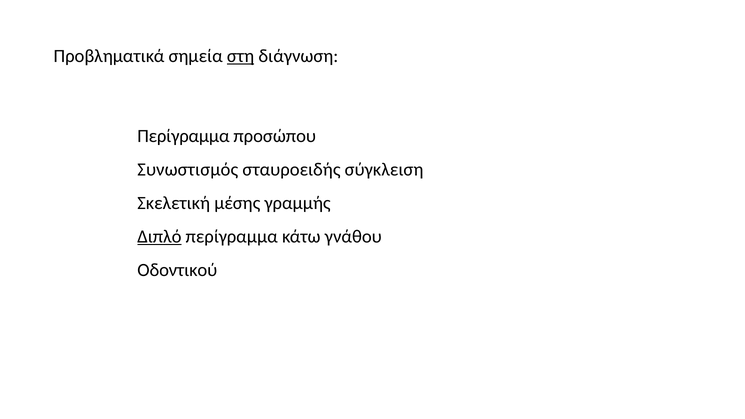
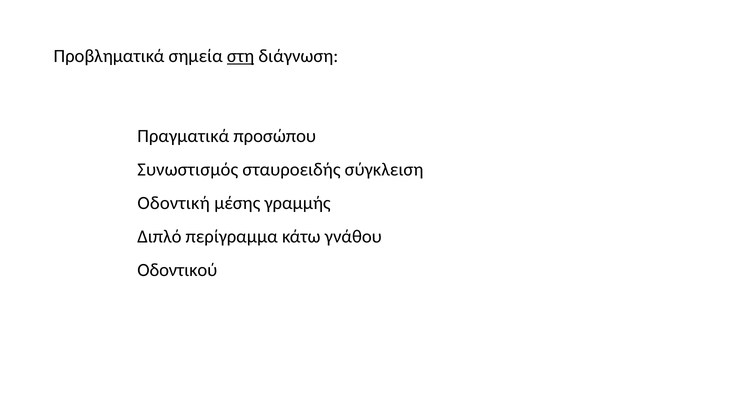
Περίγραμμα: Περίγραμμα -> Πραγματικά (183, 136)
Σκελετική: Σκελετική -> Οδοντική (174, 203)
Διπλό underline: present -> none (159, 237)
